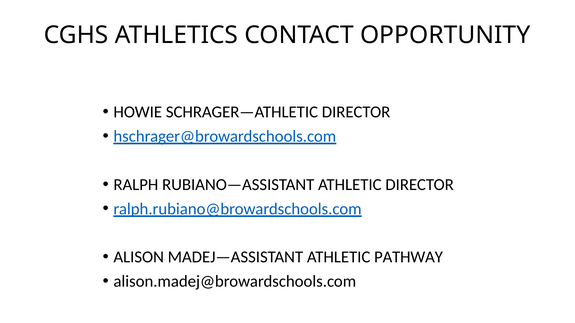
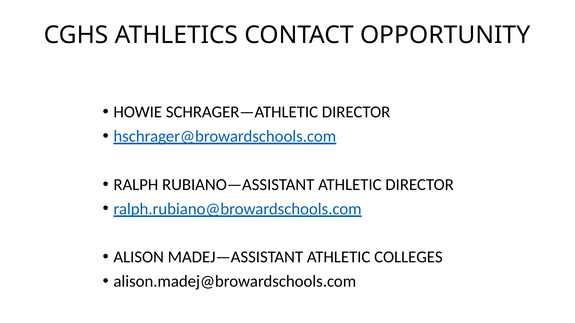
PATHWAY: PATHWAY -> COLLEGES (408, 257)
